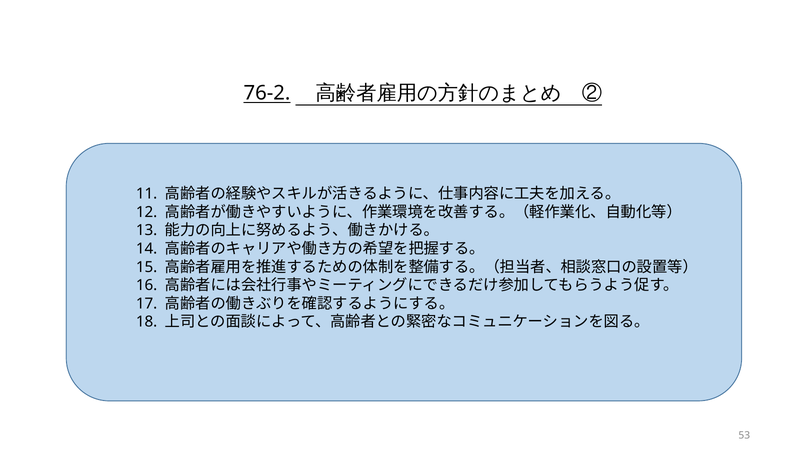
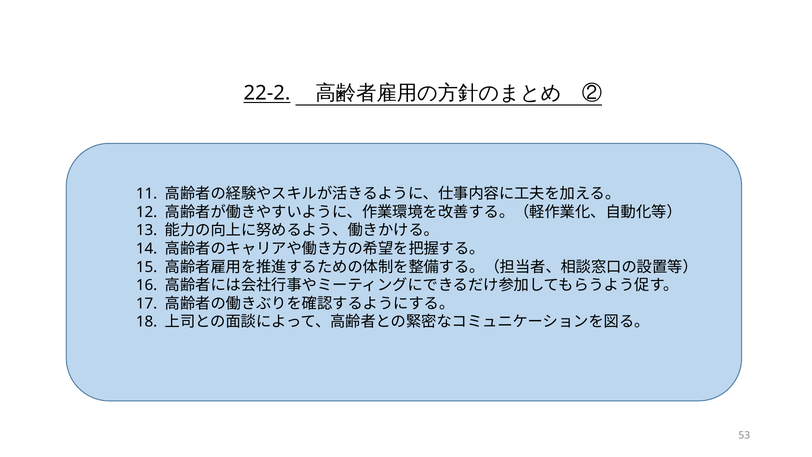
76-2: 76-2 -> 22-2 (267, 93)
